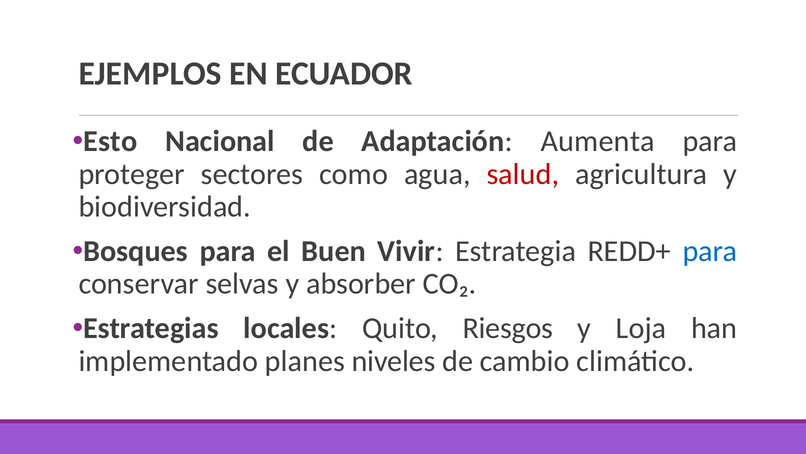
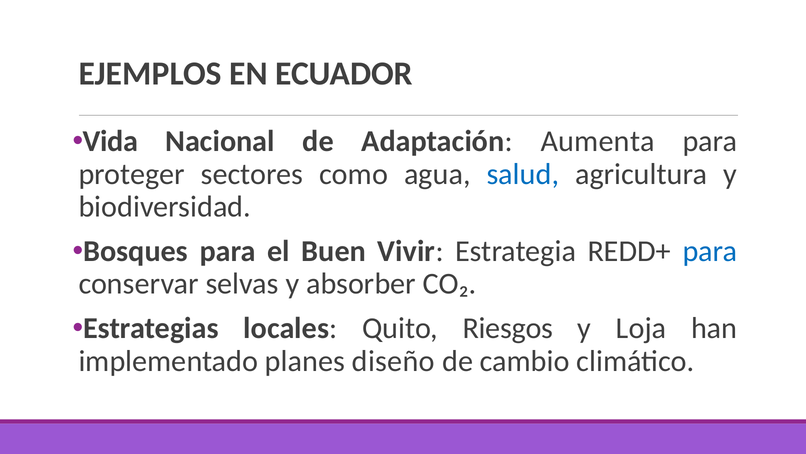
Esto: Esto -> Vida (111, 141)
salud colour: red -> blue (523, 174)
niveles: niveles -> diseño (393, 361)
